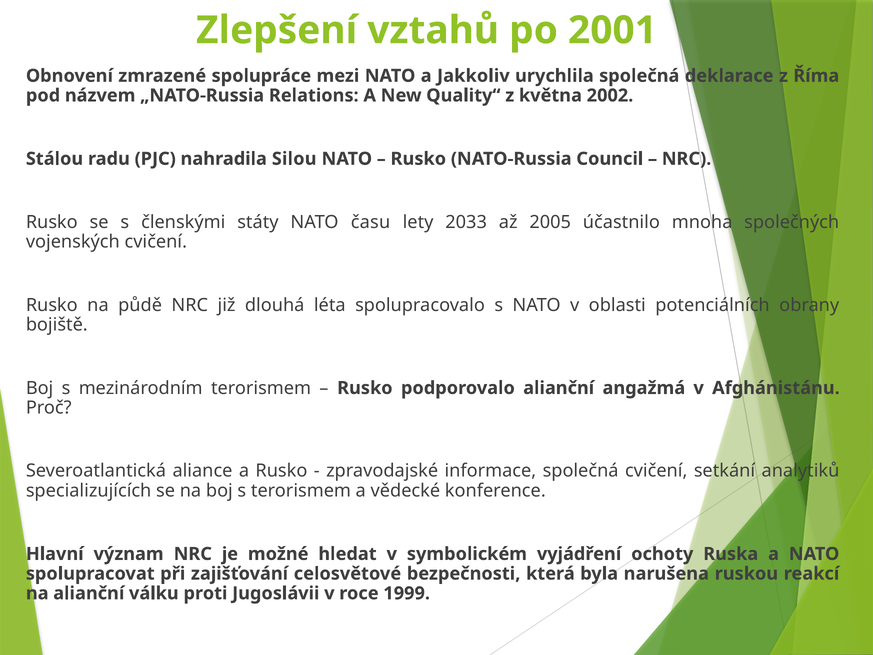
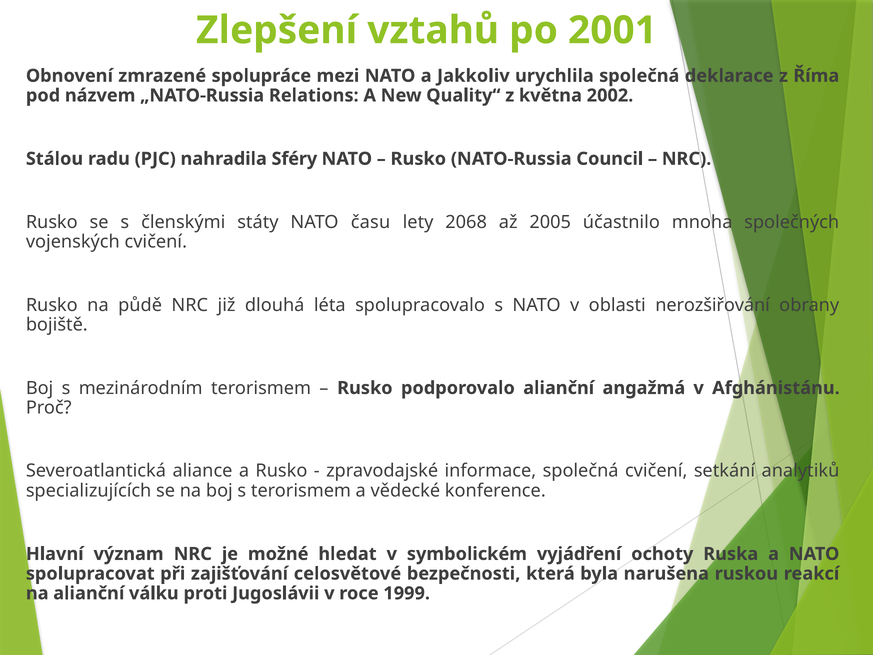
Silou: Silou -> Sféry (294, 159)
2033: 2033 -> 2068 (466, 222)
potenciálních: potenciálních -> nerozšiřování (713, 305)
